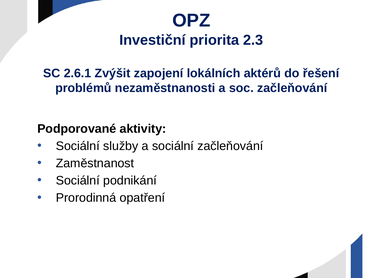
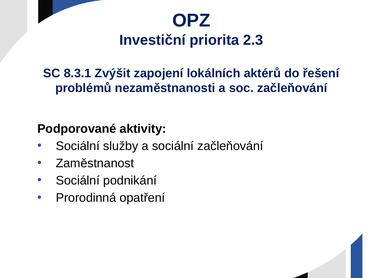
2.6.1: 2.6.1 -> 8.3.1 (78, 73)
